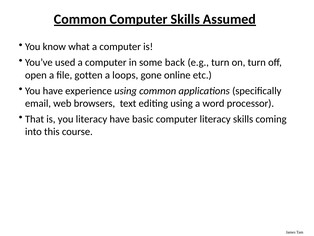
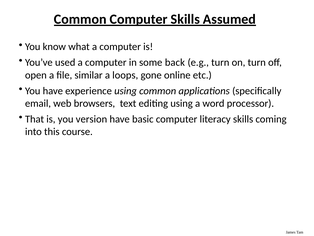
gotten: gotten -> similar (89, 75)
you literacy: literacy -> version (91, 119)
